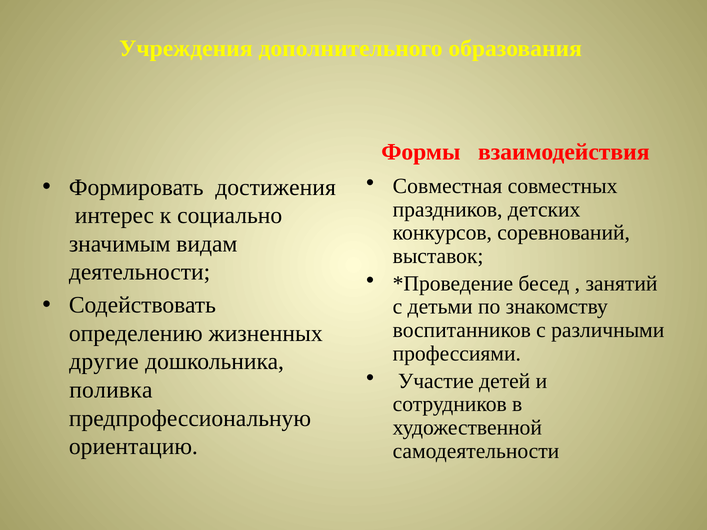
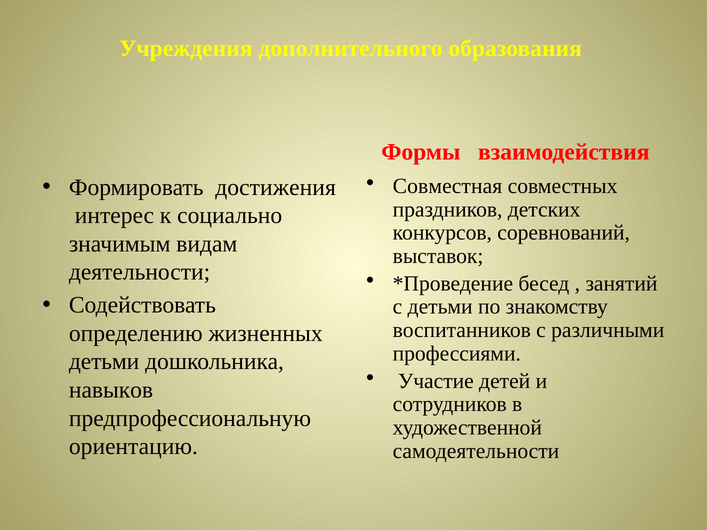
другие: другие -> детьми (104, 362)
поливка: поливка -> навыков (111, 390)
